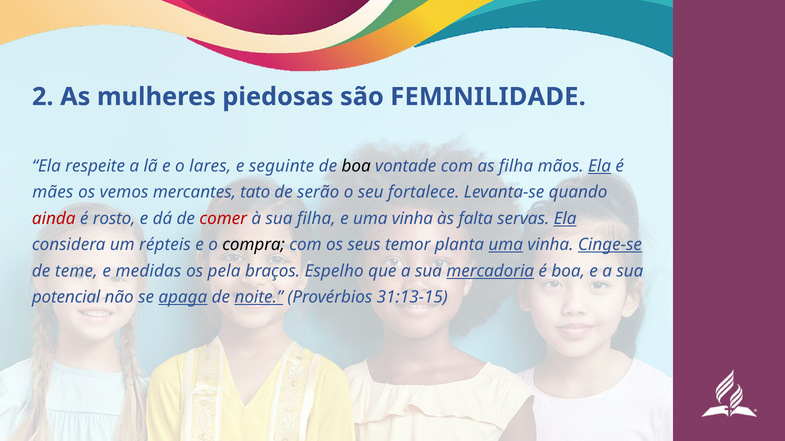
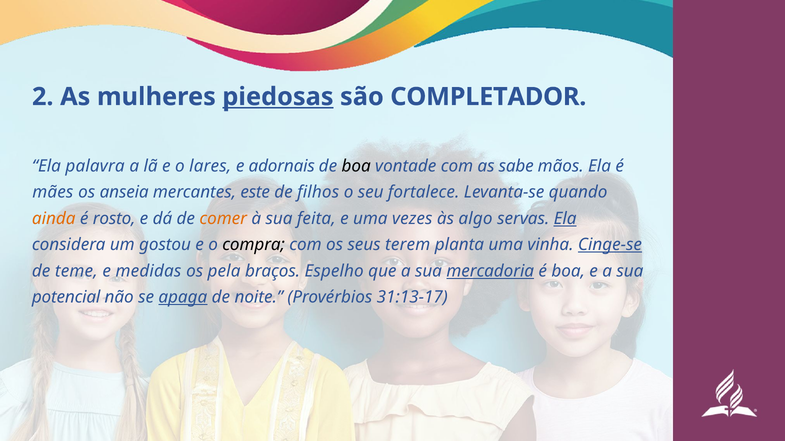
piedosas underline: none -> present (278, 97)
FEMINILIDADE: FEMINILIDADE -> COMPLETADOR (488, 97)
respeite: respeite -> palavra (95, 166)
seguinte: seguinte -> adornais (282, 166)
as filha: filha -> sabe (516, 166)
Ela underline: present -> none (600, 166)
vemos: vemos -> anseia (124, 193)
tato: tato -> este (255, 193)
serão: serão -> filhos (318, 193)
ainda colour: red -> orange (54, 219)
comer colour: red -> orange (223, 219)
sua filha: filha -> feita (316, 219)
e uma vinha: vinha -> vezes (412, 219)
falta: falta -> algo (476, 219)
répteis: répteis -> gostou (165, 245)
temor: temor -> terem (408, 245)
uma underline: present -> none (506, 245)
noite underline: present -> none (259, 298)
31:13-15: 31:13-15 -> 31:13-17 (412, 298)
